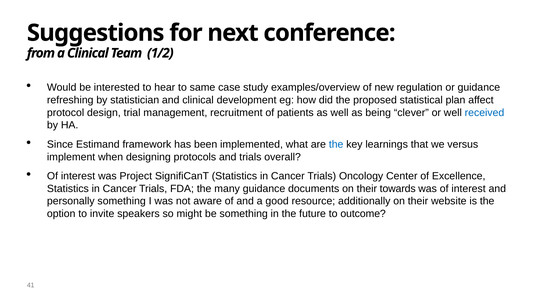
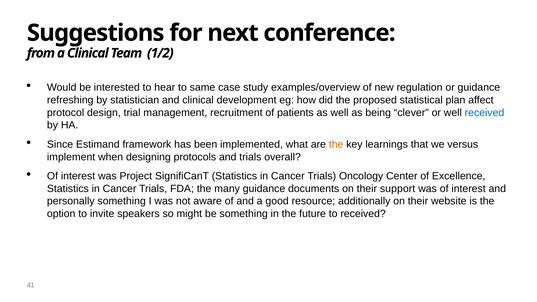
the colour: blue -> orange (336, 144)
towards: towards -> support (398, 189)
to outcome: outcome -> received (363, 214)
